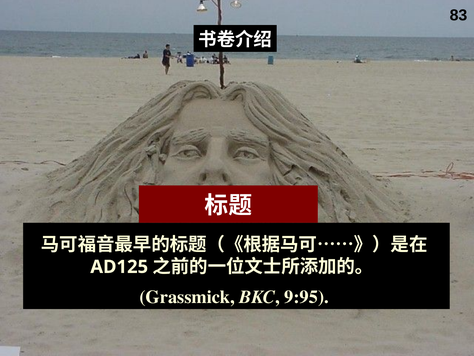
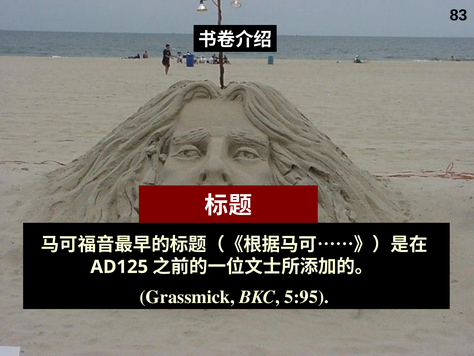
9:95: 9:95 -> 5:95 (307, 297)
